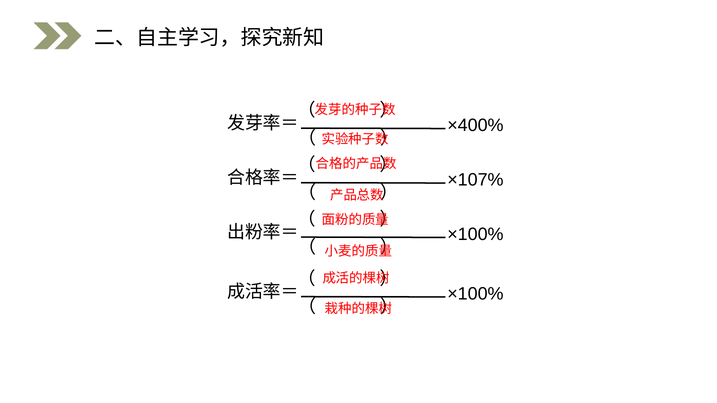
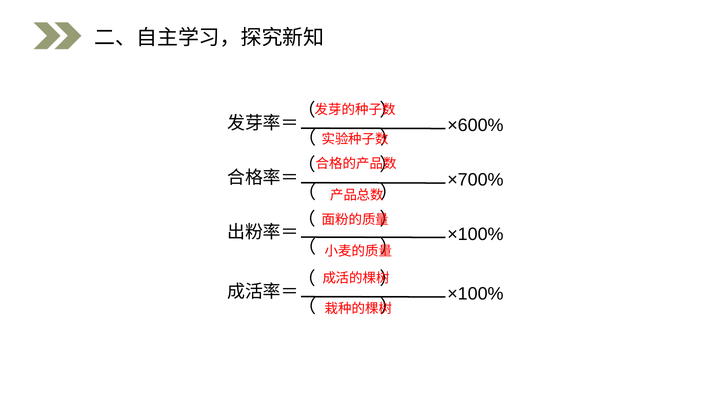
×400%: ×400% -> ×600% (475, 125)
×107%: ×107% -> ×700% (475, 180)
